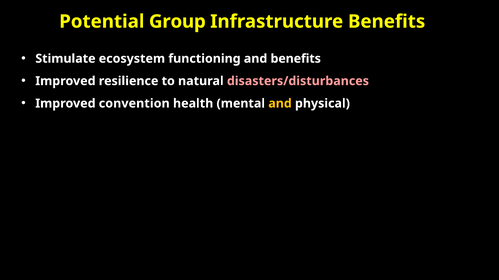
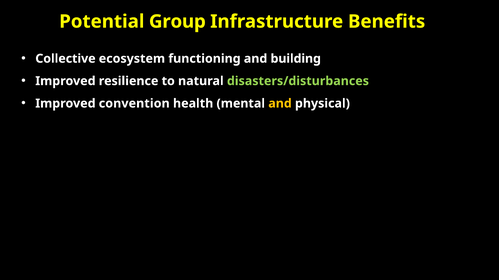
Stimulate: Stimulate -> Collective (65, 59)
and benefits: benefits -> building (296, 59)
disasters/disturbances colour: pink -> light green (298, 81)
